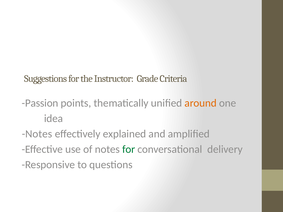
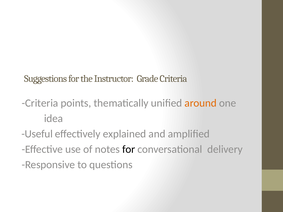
Passion: Passion -> Criteria (40, 103)
Notes: Notes -> Useful (37, 134)
for colour: green -> black (129, 149)
